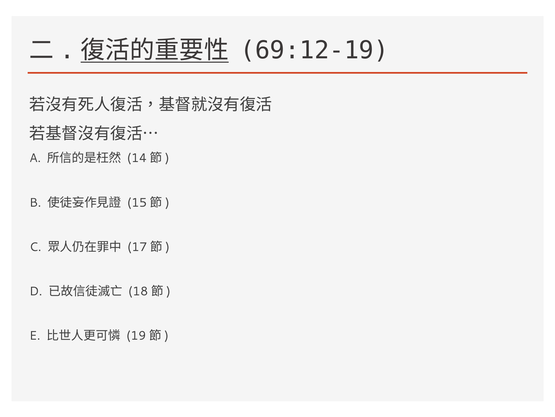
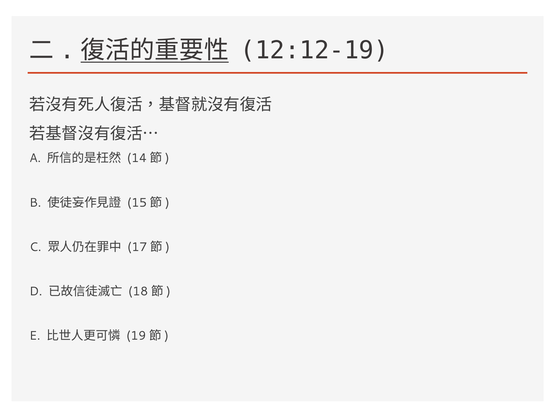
69:12-19: 69:12-19 -> 12:12-19 (314, 50)
